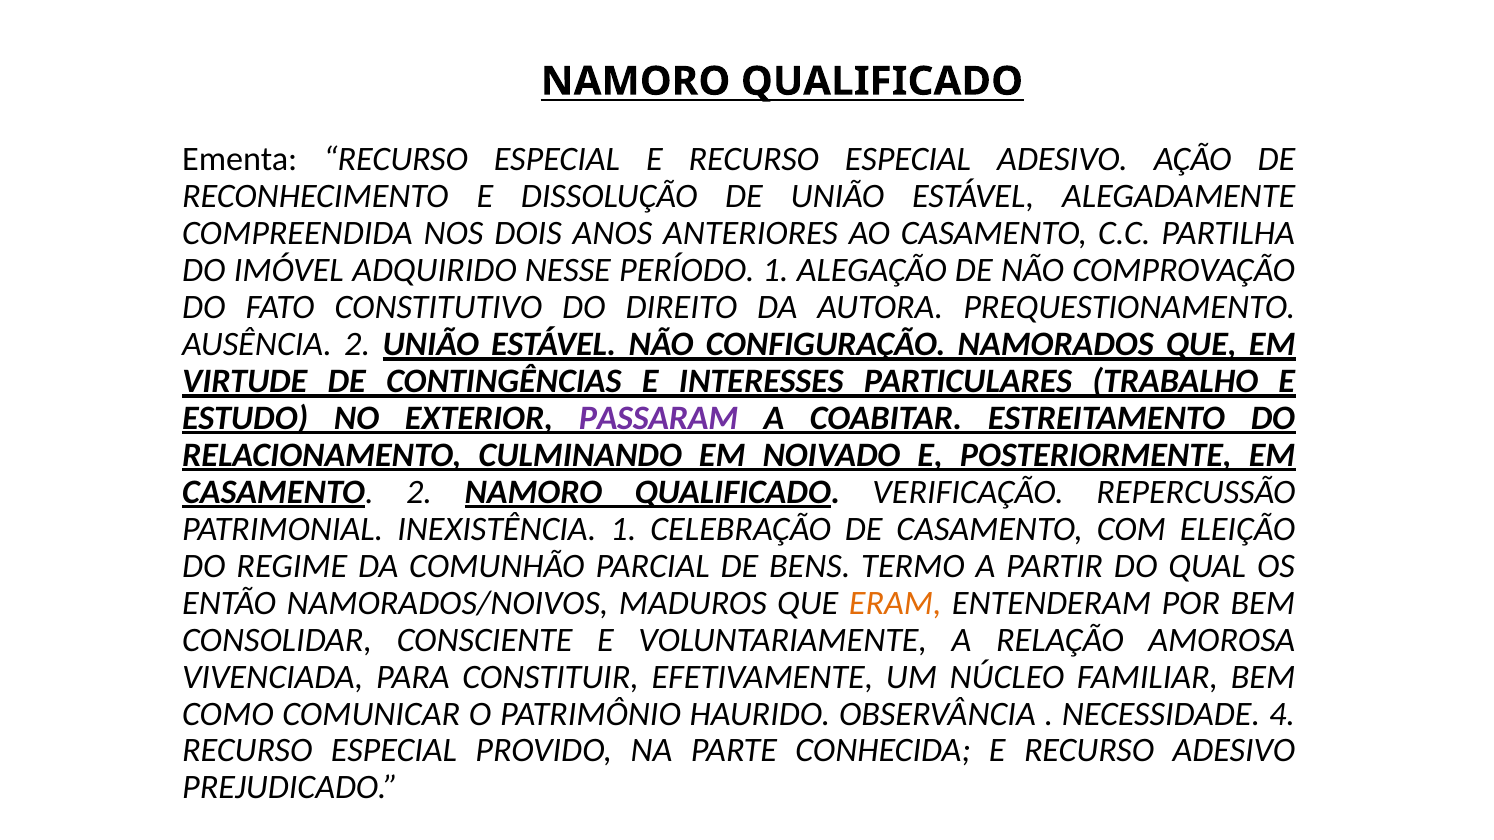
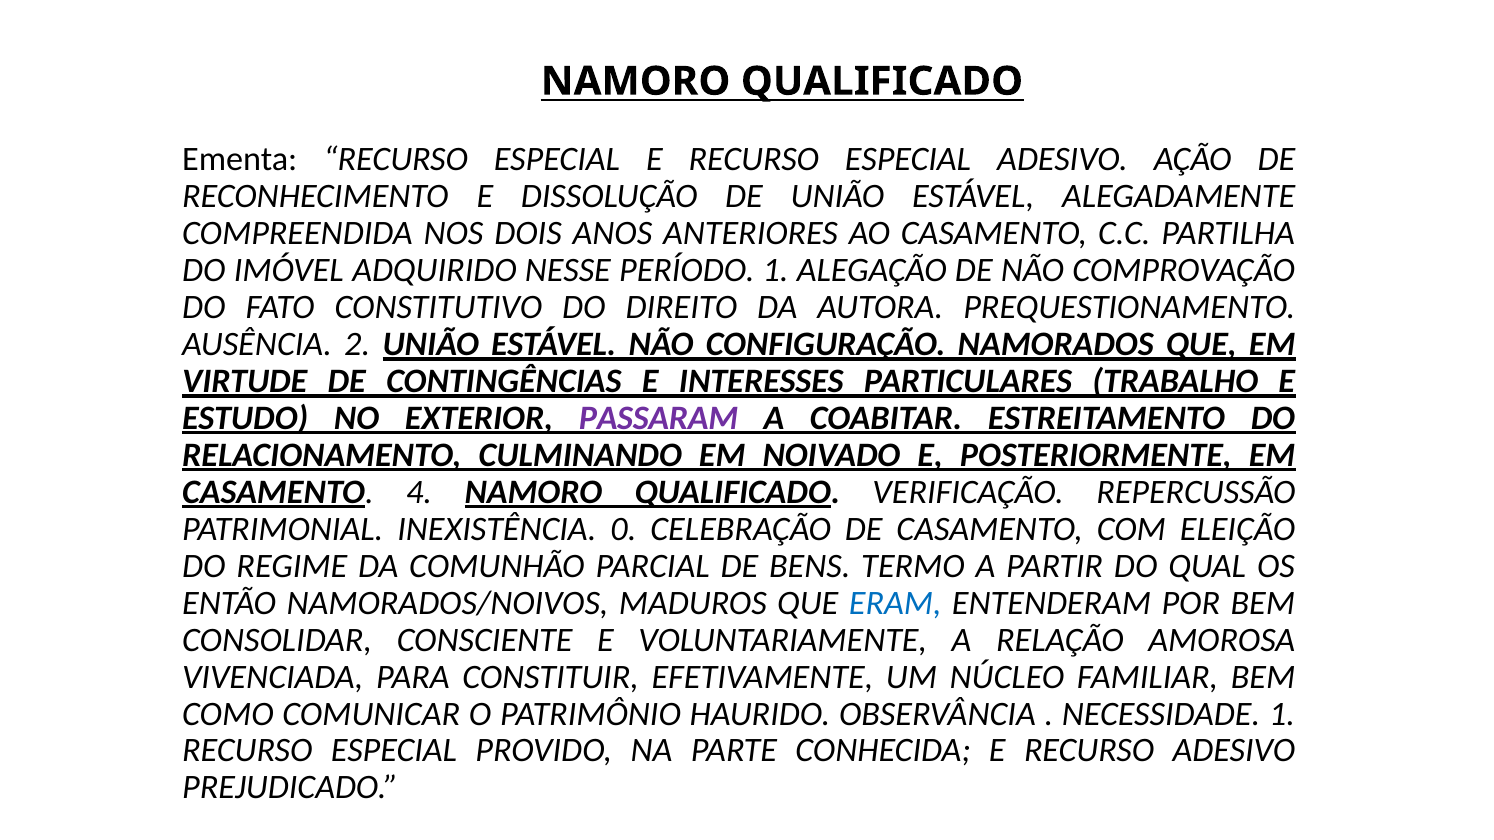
CASAMENTO 2: 2 -> 4 (419, 492)
INEXISTÊNCIA 1: 1 -> 0 (623, 529)
ERAM colour: orange -> blue (895, 603)
NECESSIDADE 4: 4 -> 1 (1282, 714)
